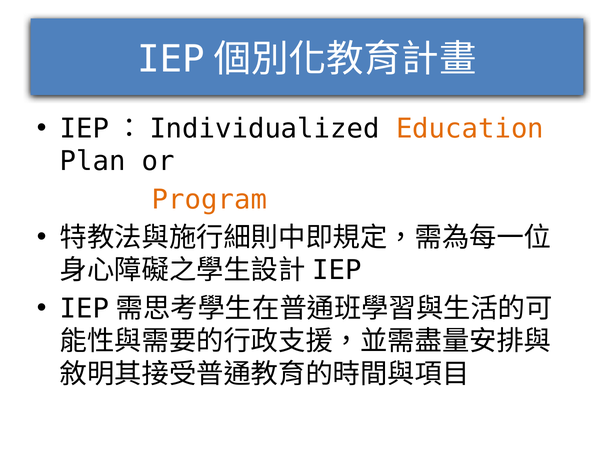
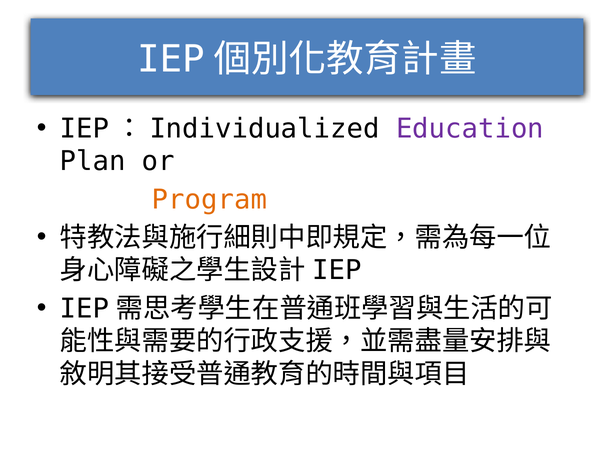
Education colour: orange -> purple (470, 129)
